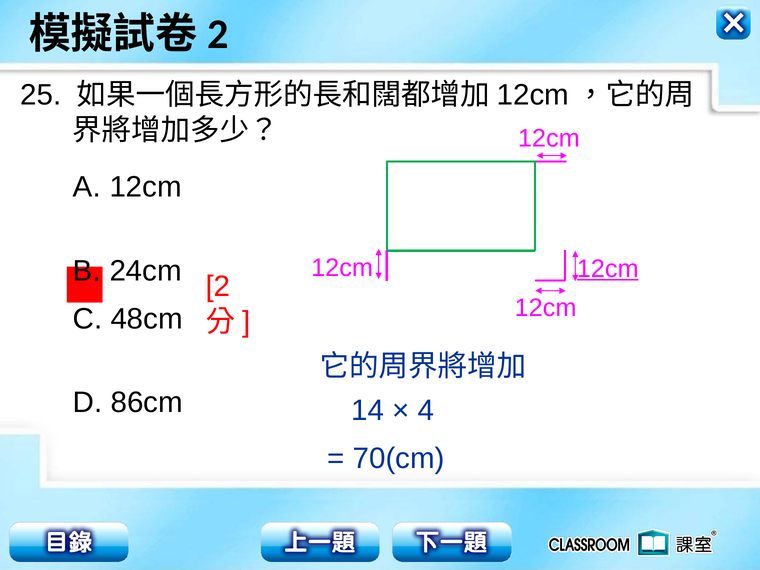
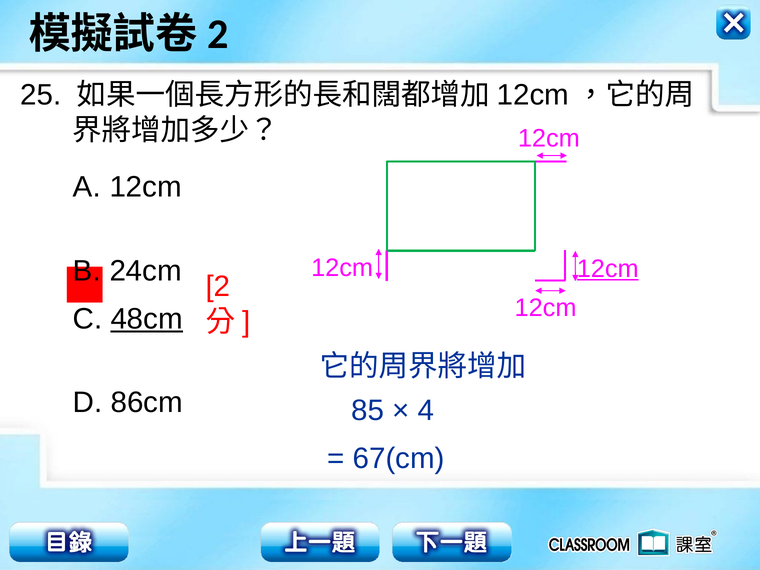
48cm underline: none -> present (147, 319)
14: 14 -> 85 (368, 410)
70(cm: 70(cm -> 67(cm (399, 458)
